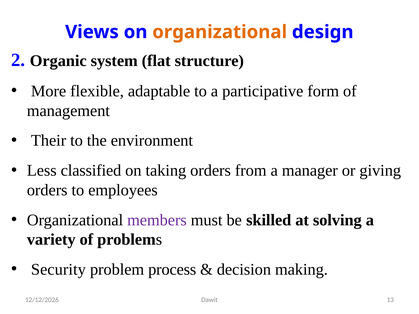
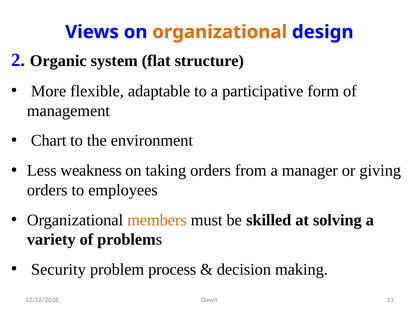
Their: Their -> Chart (49, 141)
classified: classified -> weakness (91, 171)
members colour: purple -> orange (157, 220)
